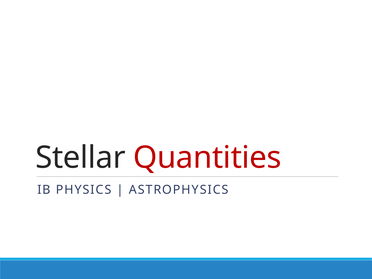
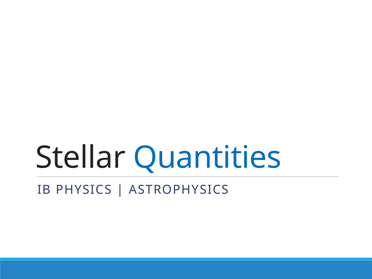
Quantities colour: red -> blue (207, 158)
